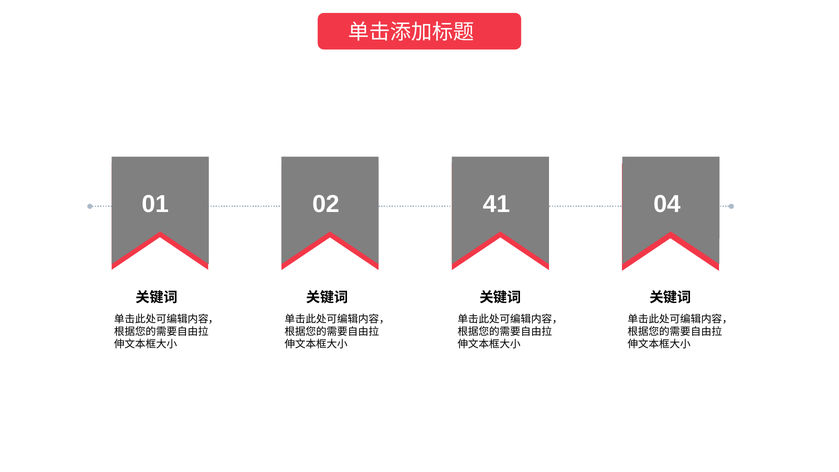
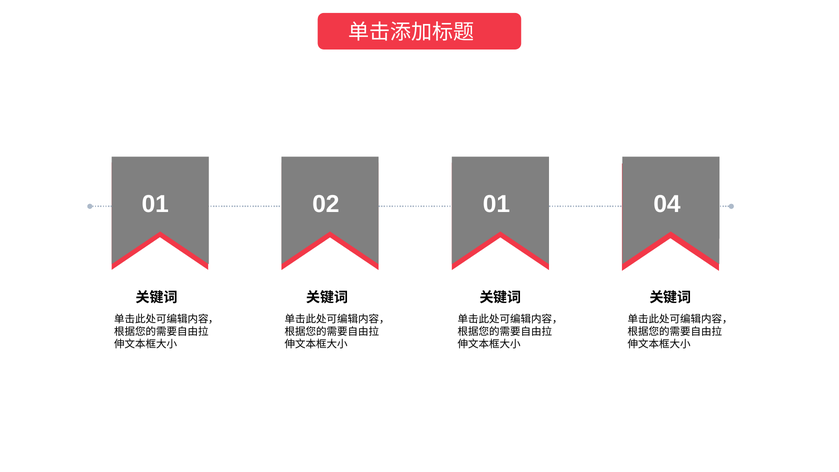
02 41: 41 -> 01 (496, 204)
